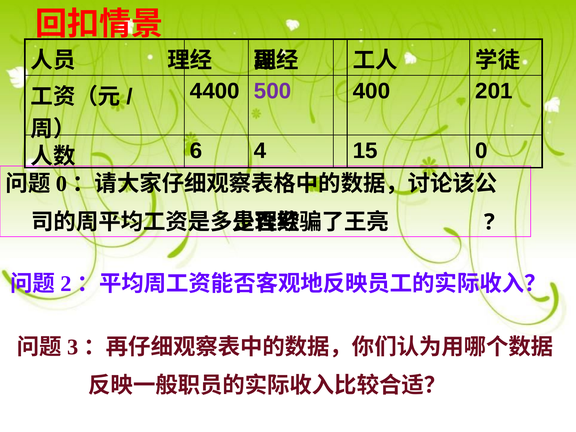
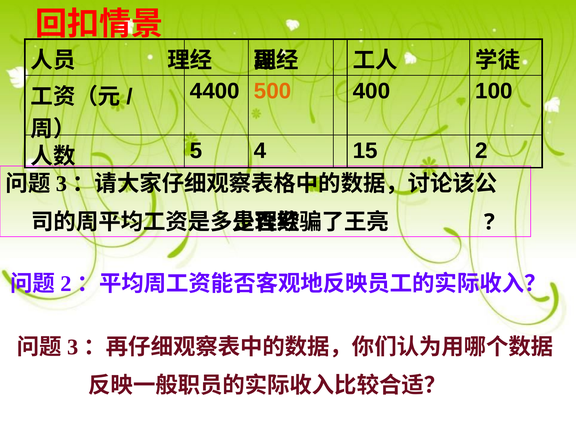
500 colour: purple -> orange (273, 91)
201: 201 -> 100 (494, 91)
6: 6 -> 5 (196, 151)
15 0: 0 -> 2 (482, 151)
0: 0 -> 3 (61, 184)
